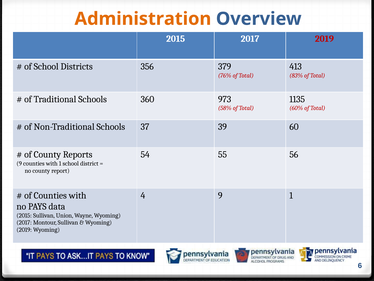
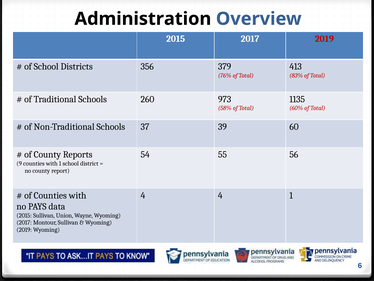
Administration colour: orange -> black (143, 19)
360: 360 -> 260 (147, 99)
4 9: 9 -> 4 (220, 195)
